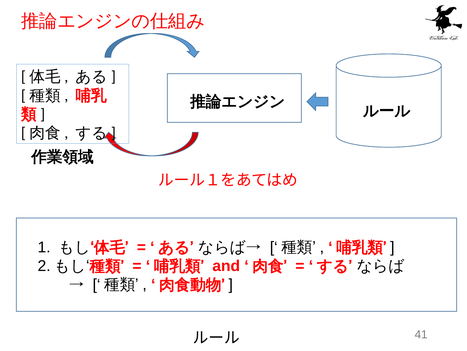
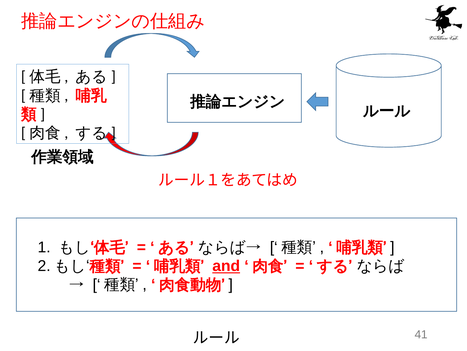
and underline: none -> present (226, 266)
